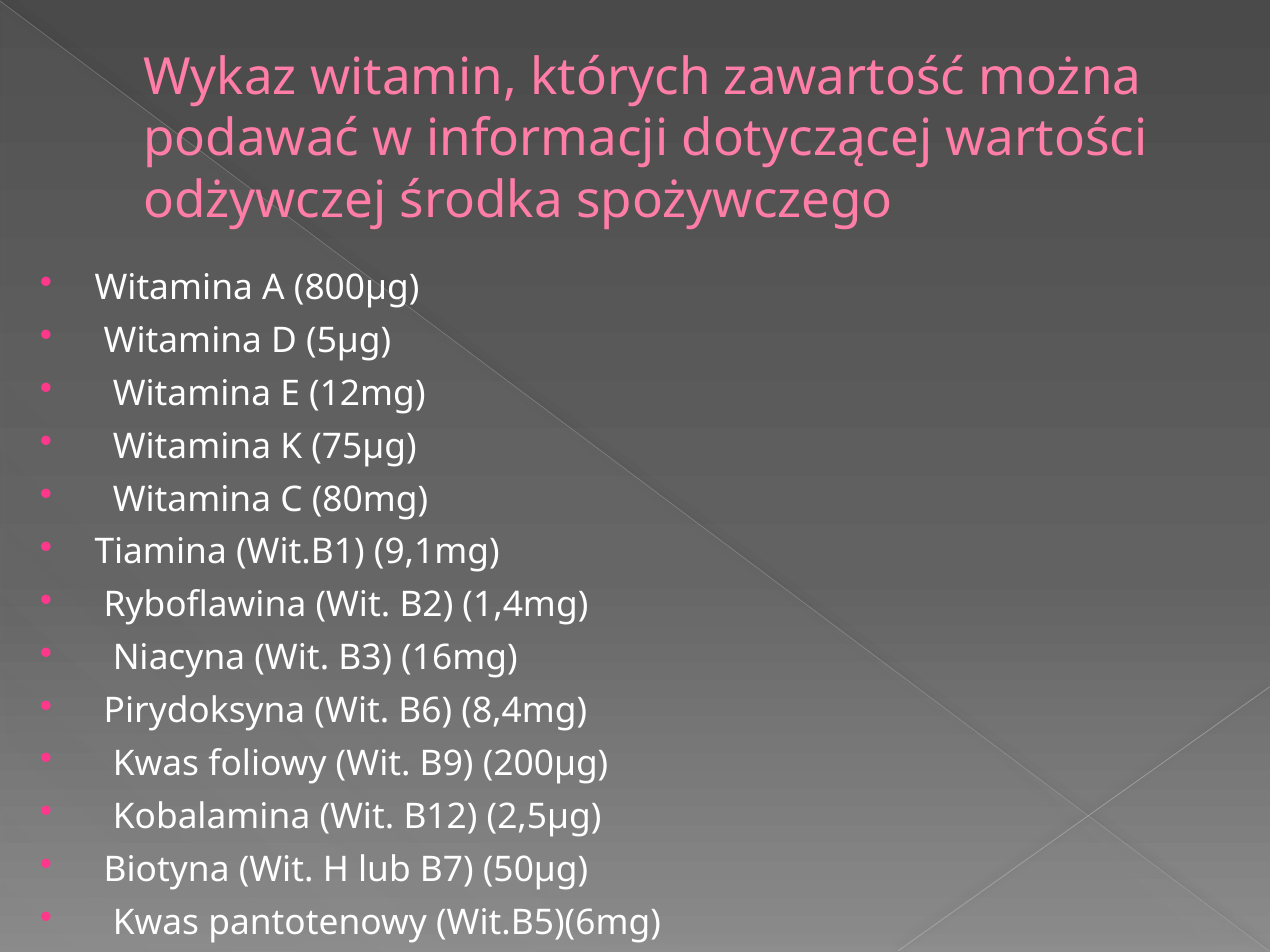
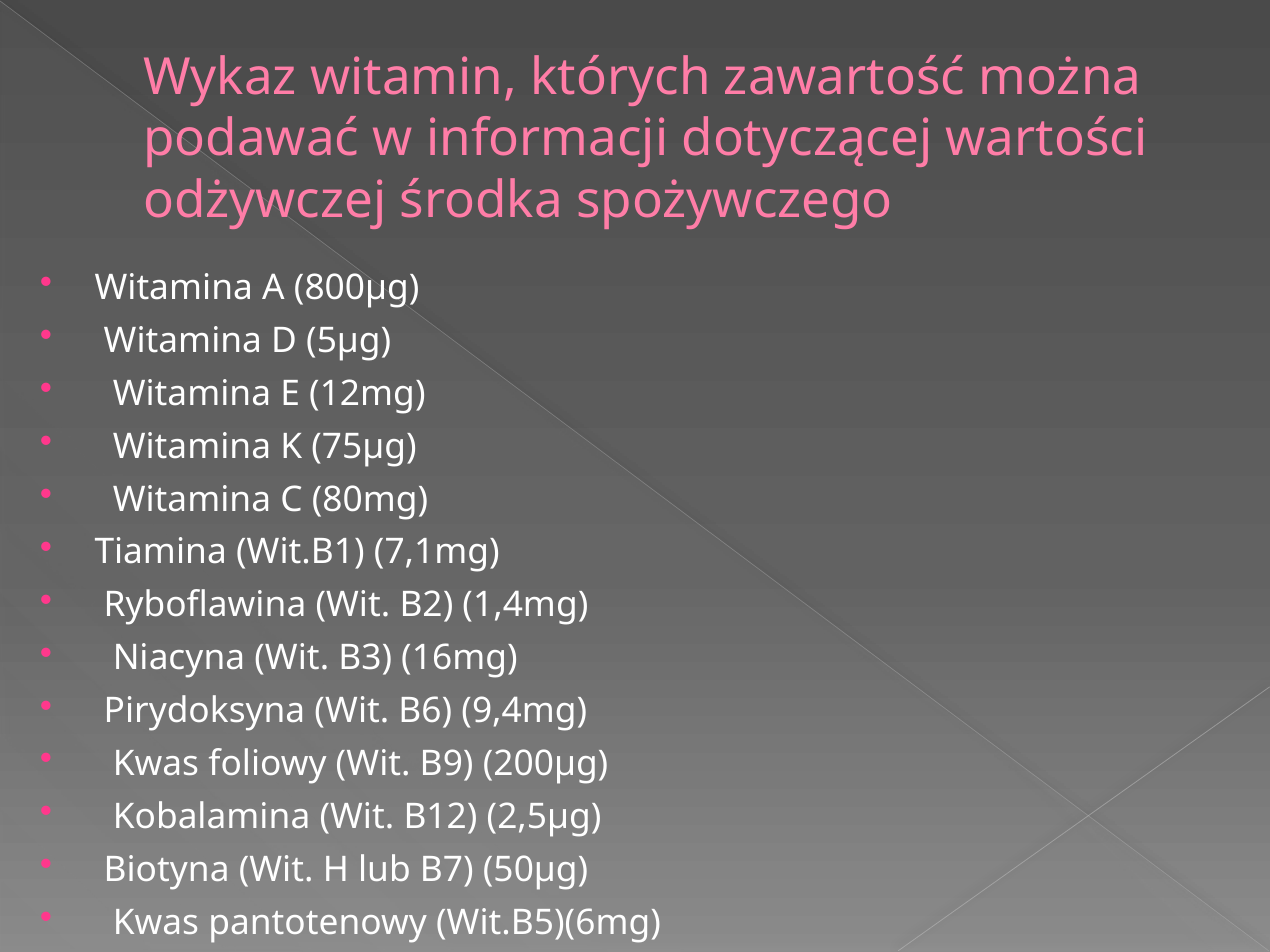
9,1mg: 9,1mg -> 7,1mg (437, 553)
8,4mg: 8,4mg -> 9,4mg (524, 711)
